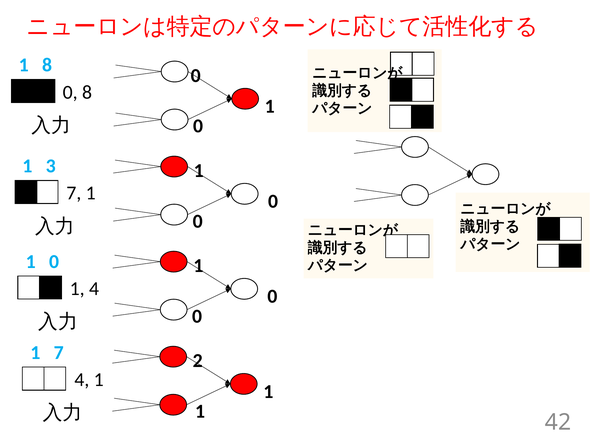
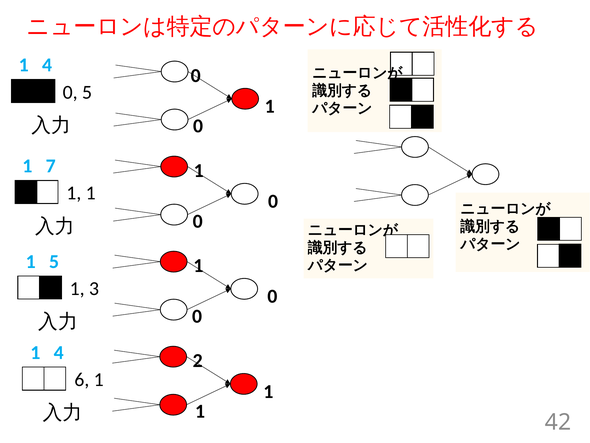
8: 8 -> 4 (47, 65)
0 8: 8 -> 5 (87, 92)
3: 3 -> 7 (51, 166)
7: 7 -> 1 (74, 193)
0: 0 -> 5 (54, 261)
1 4: 4 -> 3 (94, 288)
7: 7 -> 4 (59, 352)
4: 4 -> 6 (82, 379)
